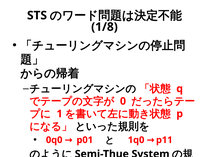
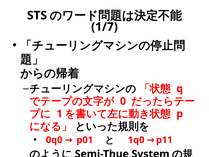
1/8: 1/8 -> 1/7 (104, 27)
